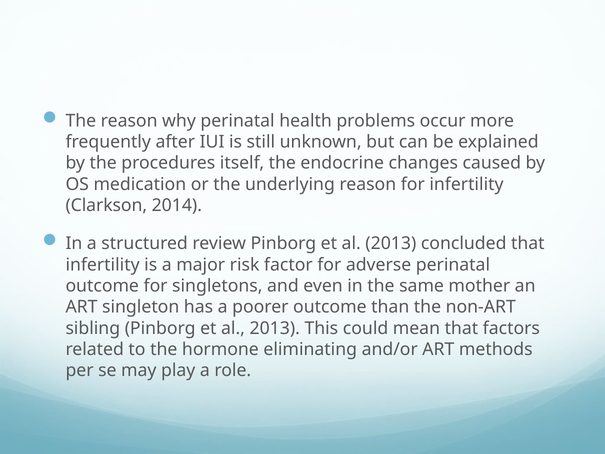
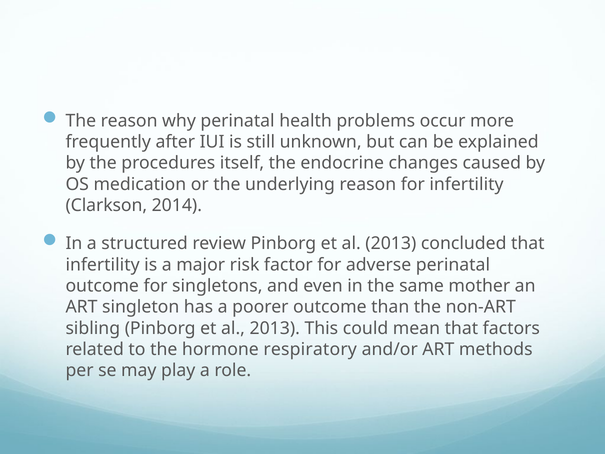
eliminating: eliminating -> respiratory (310, 349)
